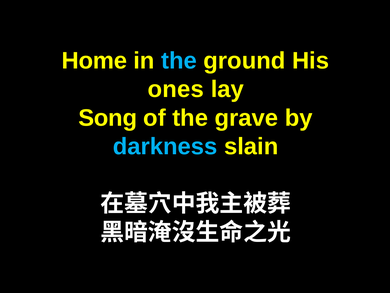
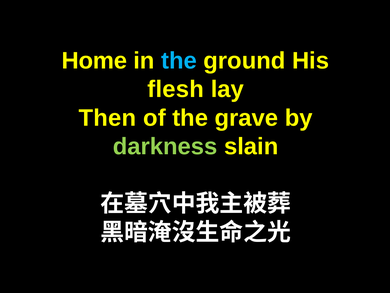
ones: ones -> flesh (176, 89)
Song: Song -> Then (107, 118)
darkness colour: light blue -> light green (165, 146)
